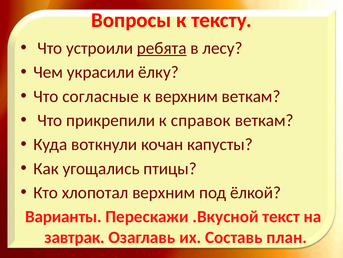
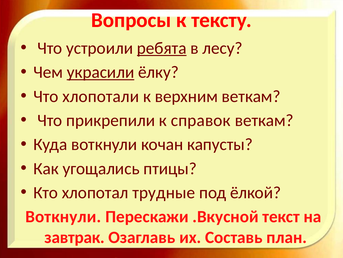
украсили underline: none -> present (101, 72)
согласные: согласные -> хлопотали (101, 96)
хлопотал верхним: верхним -> трудные (164, 192)
Варианты: Варианты -> Воткнули (63, 216)
